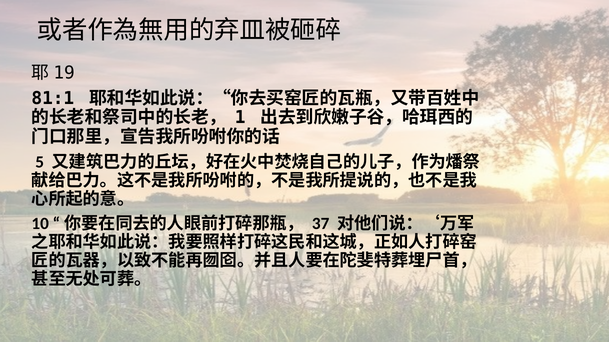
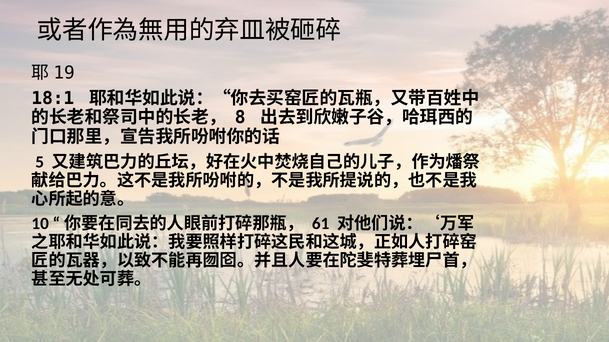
81:1: 81:1 -> 18:1 (53, 99)
1: 1 -> 8 (240, 118)
37: 37 -> 61 (321, 224)
